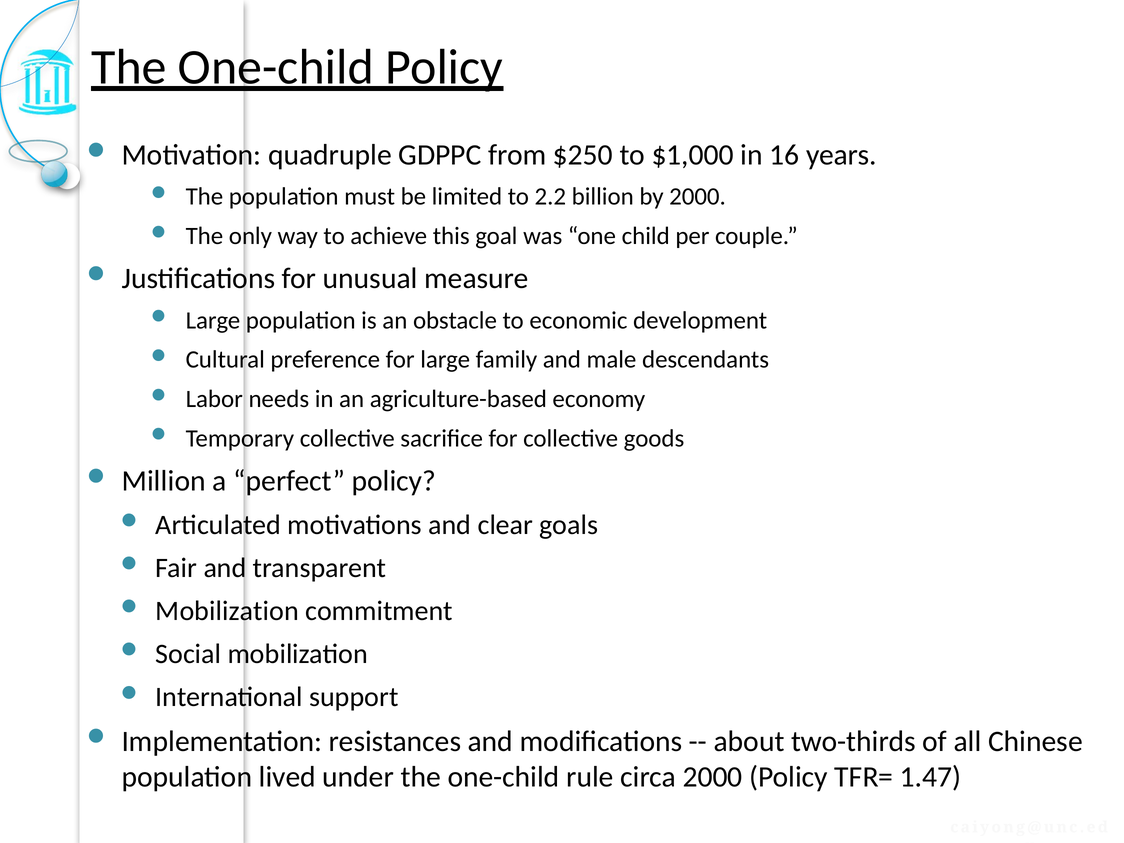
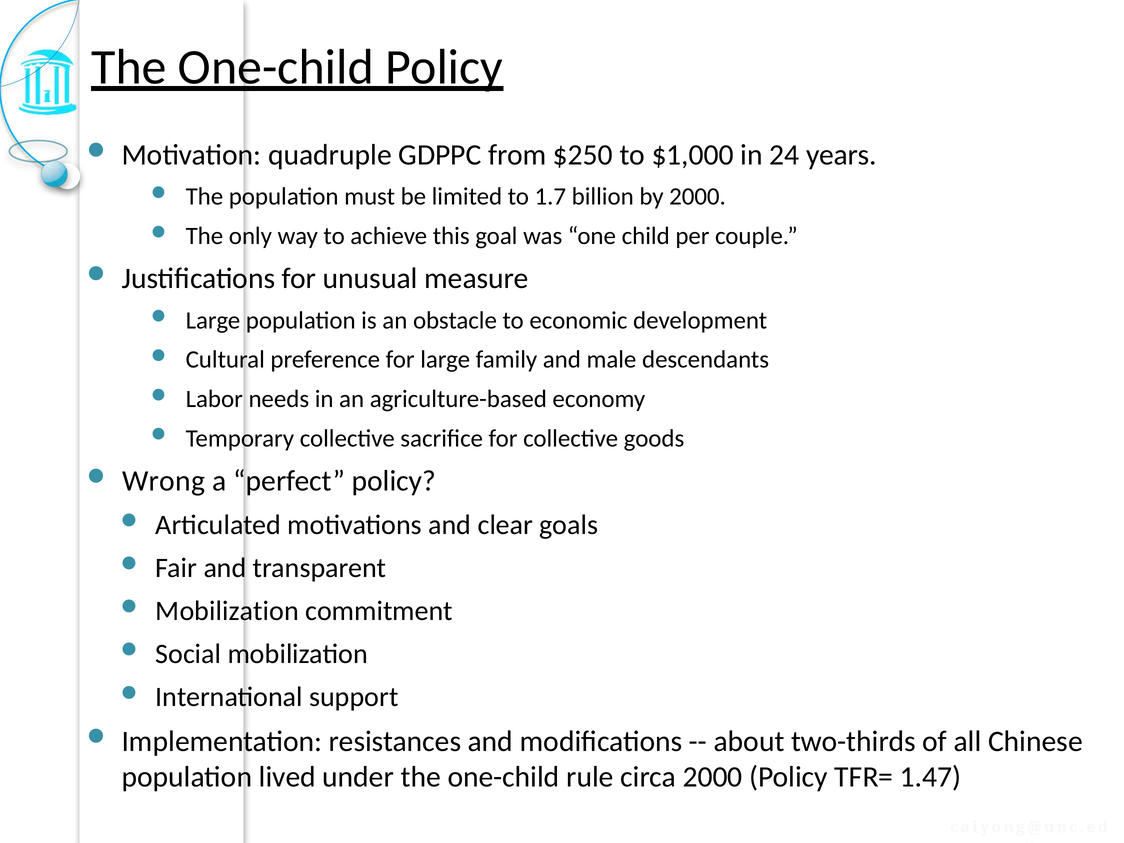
16: 16 -> 24 (784, 155)
2.2: 2.2 -> 1.7 (550, 197)
Million: Million -> Wrong (164, 481)
